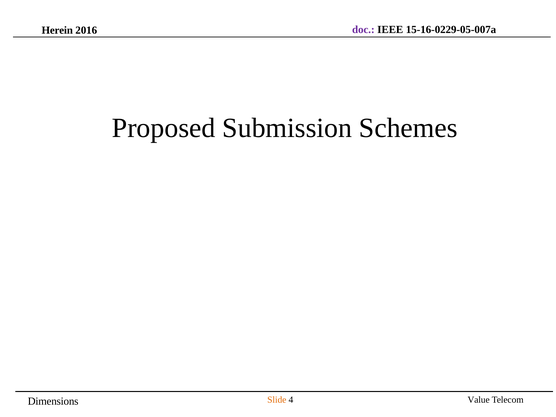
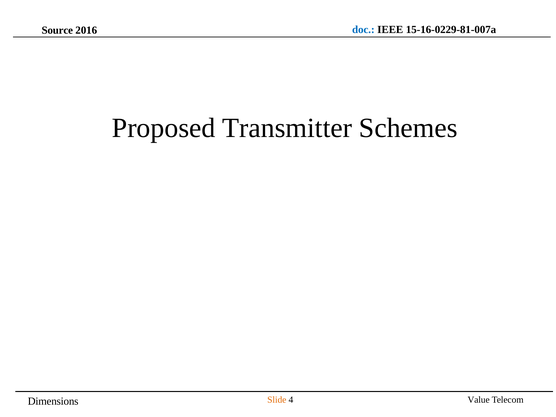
Herein: Herein -> Source (57, 30)
doc colour: purple -> blue (363, 30)
15-16-0229-05-007a: 15-16-0229-05-007a -> 15-16-0229-81-007a (451, 30)
Submission: Submission -> Transmitter (287, 128)
